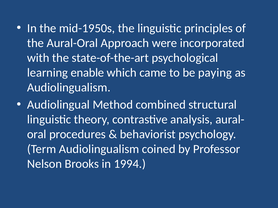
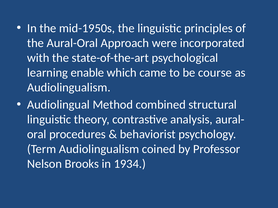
paying: paying -> course (215, 73)
1994: 1994 -> 1934 (130, 164)
